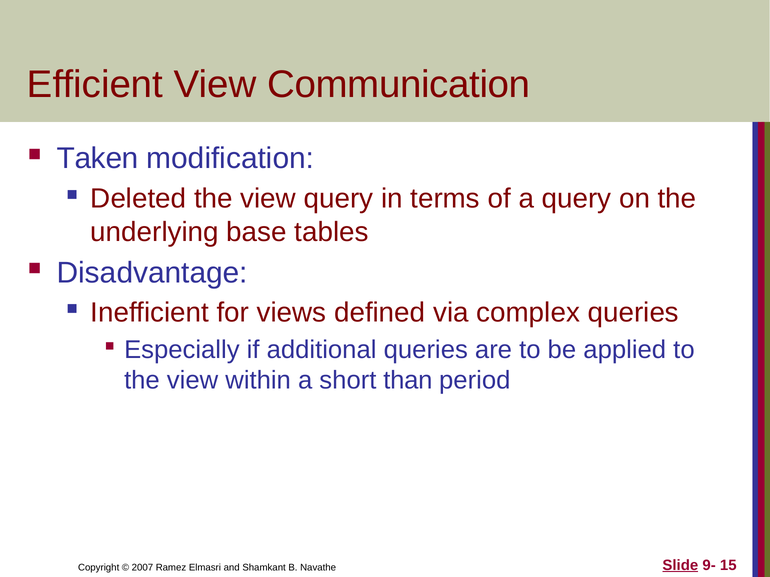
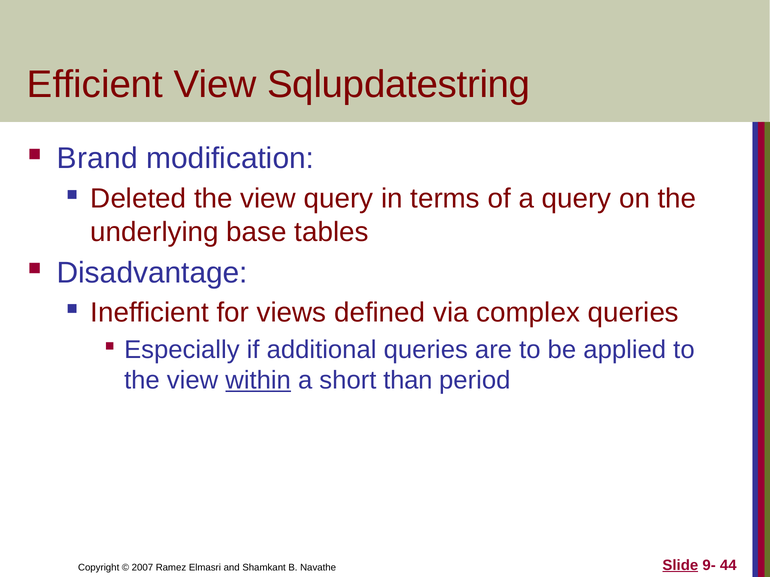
Communication: Communication -> Sqlupdatestring (399, 85)
Taken: Taken -> Brand (97, 159)
within underline: none -> present (258, 381)
15: 15 -> 44 (728, 566)
